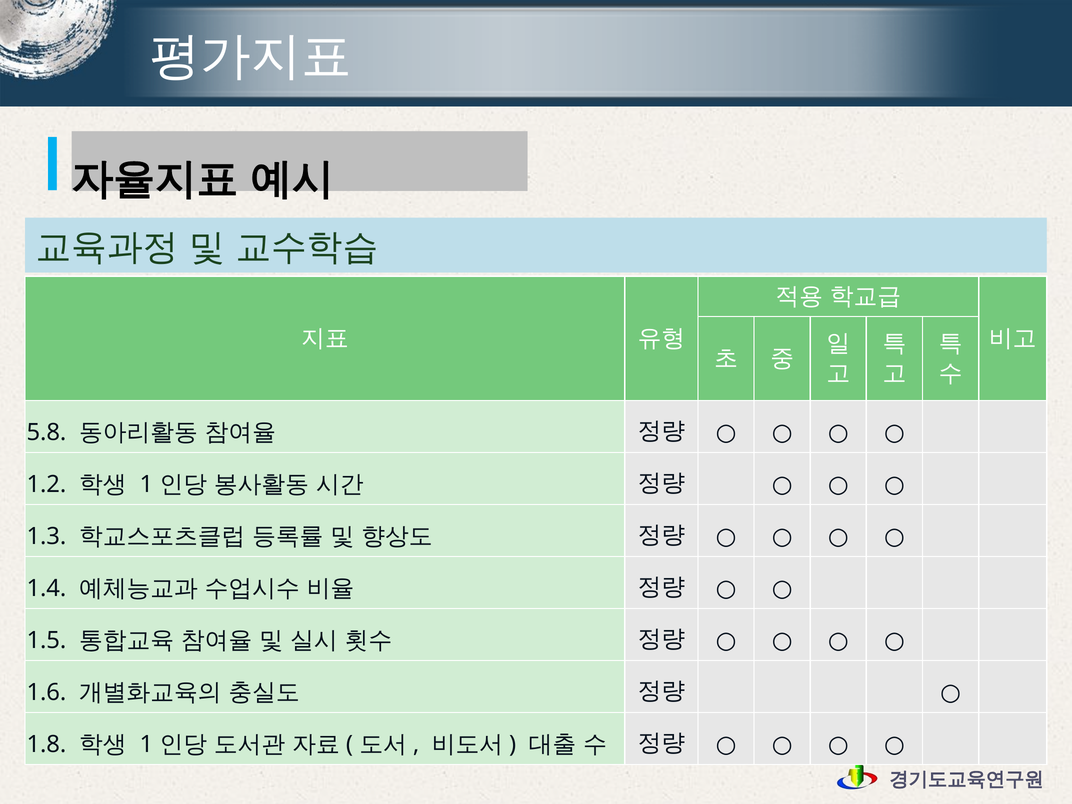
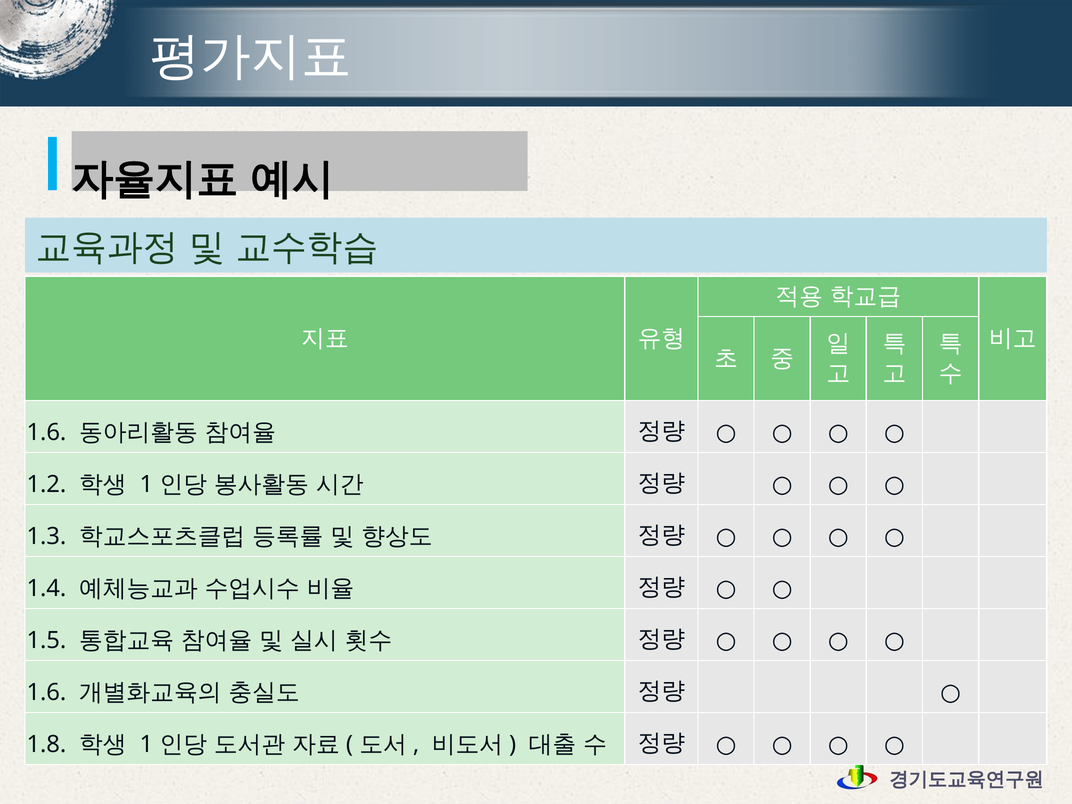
5.8: 5.8 -> 1.6 (46, 433)
